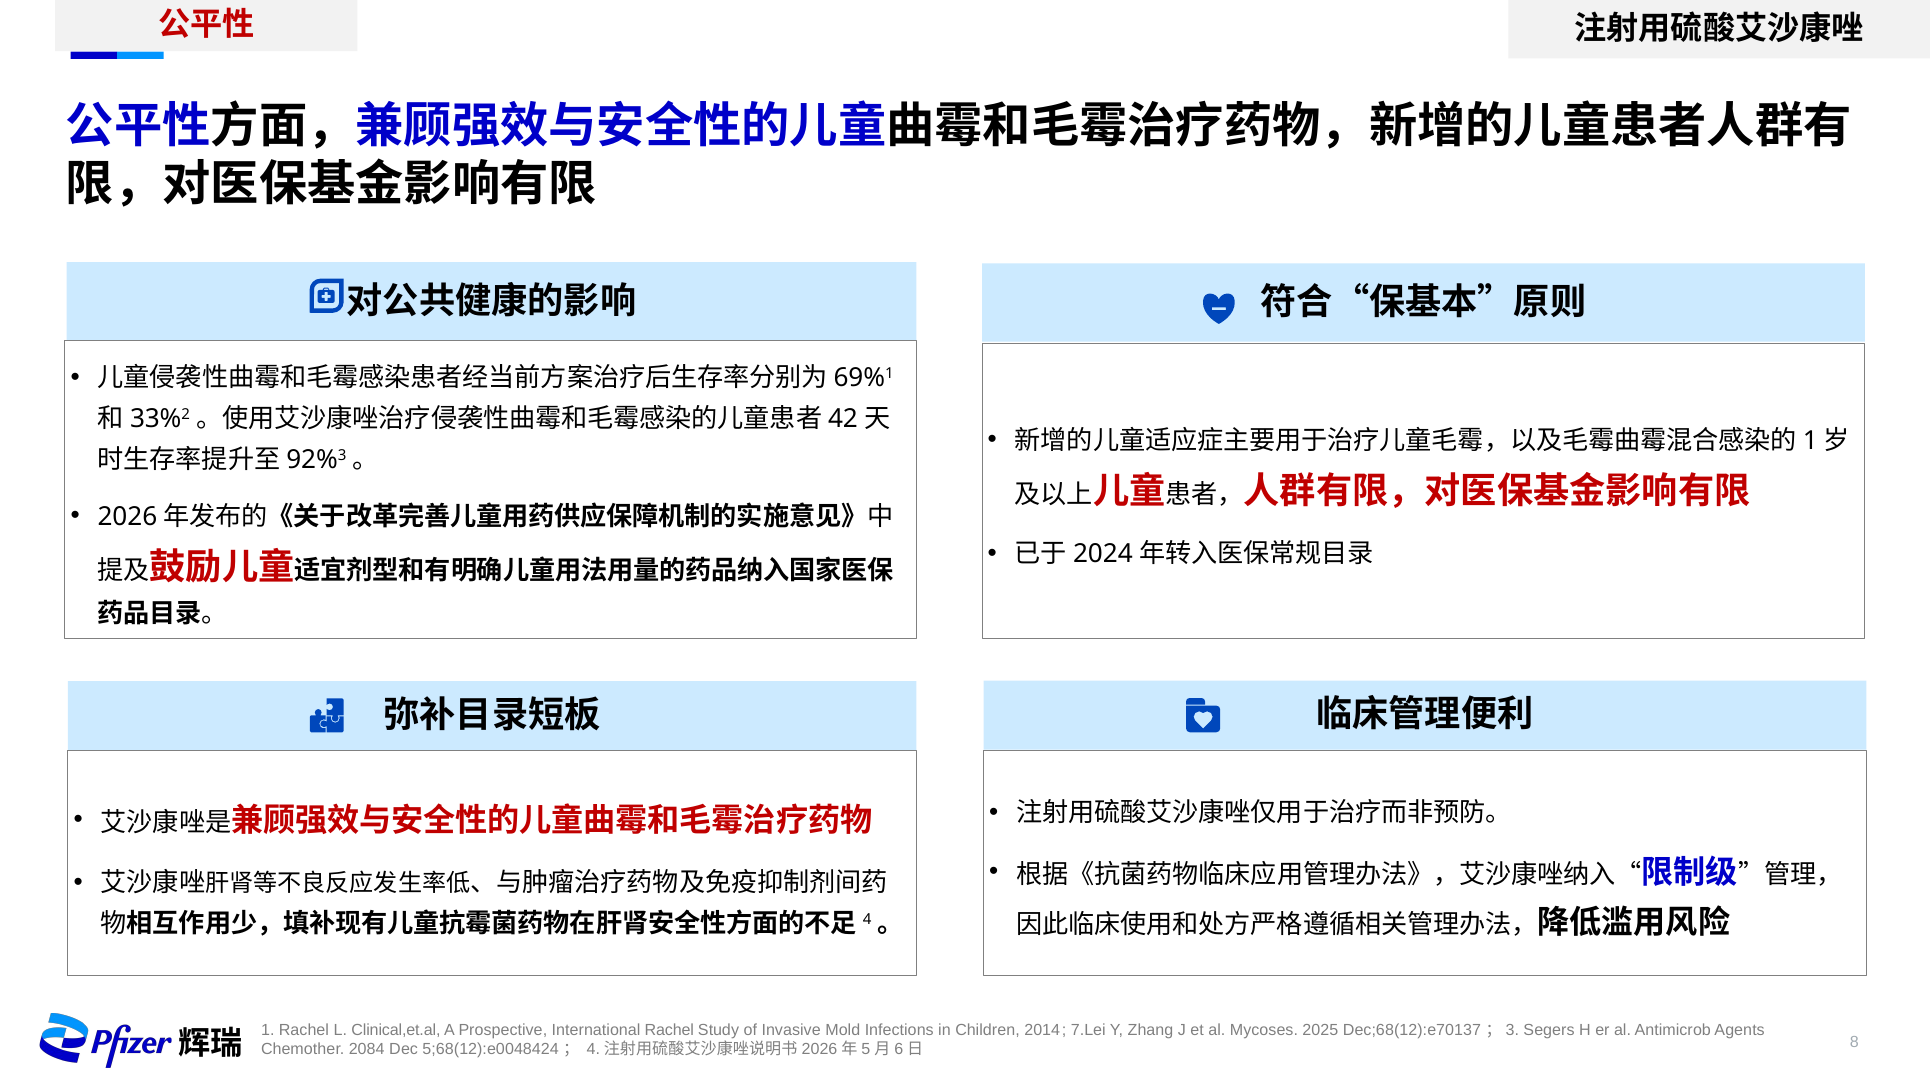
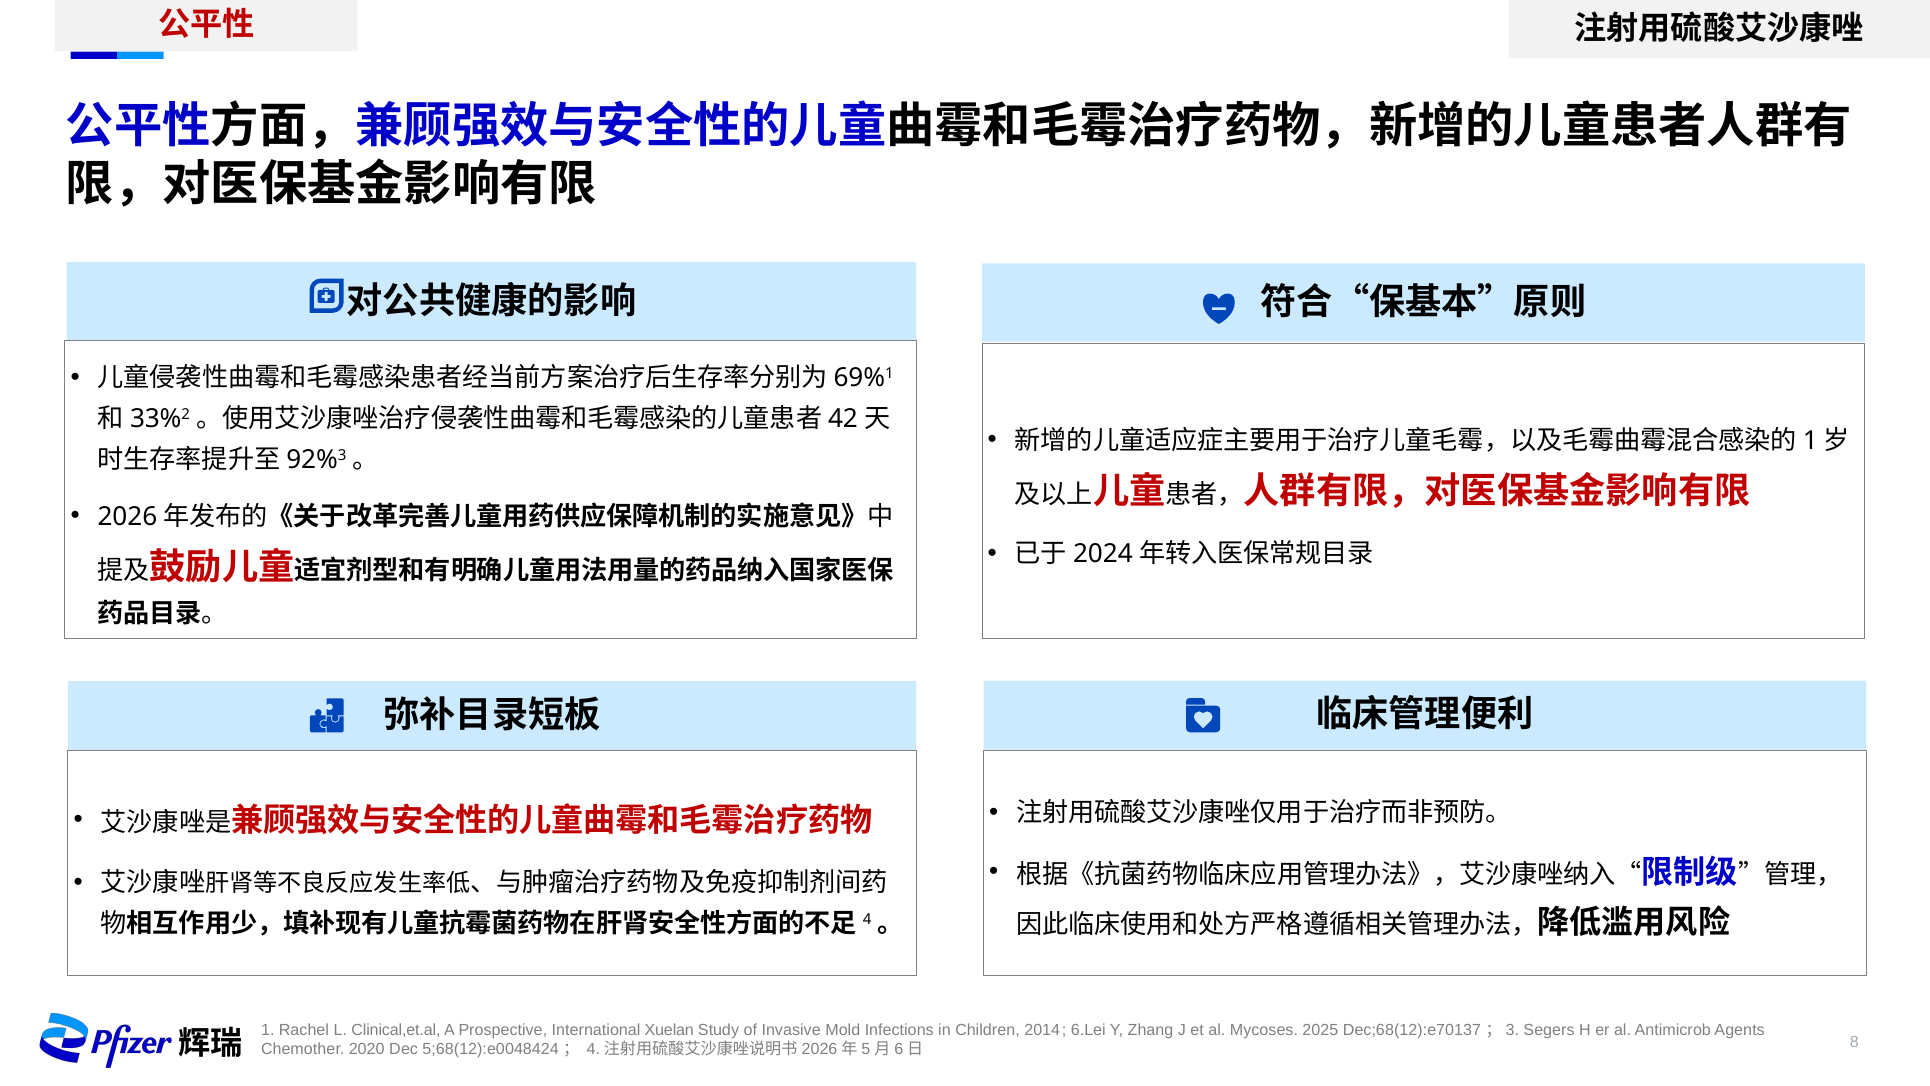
International Rachel: Rachel -> Xuelan (669, 1030)
7.Lei: 7.Lei -> 6.Lei (1088, 1030)
2084: 2084 -> 2020 (367, 1049)
